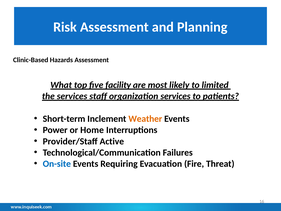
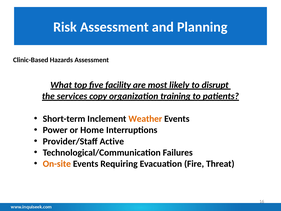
limited: limited -> disrupt (215, 85)
staff: staff -> copy (98, 96)
organization services: services -> training (175, 96)
On-site colour: blue -> orange (57, 164)
